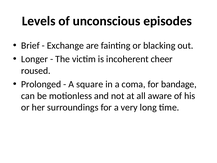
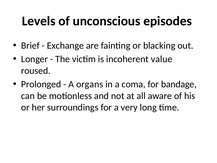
cheer: cheer -> value (162, 59)
square: square -> organs (90, 84)
